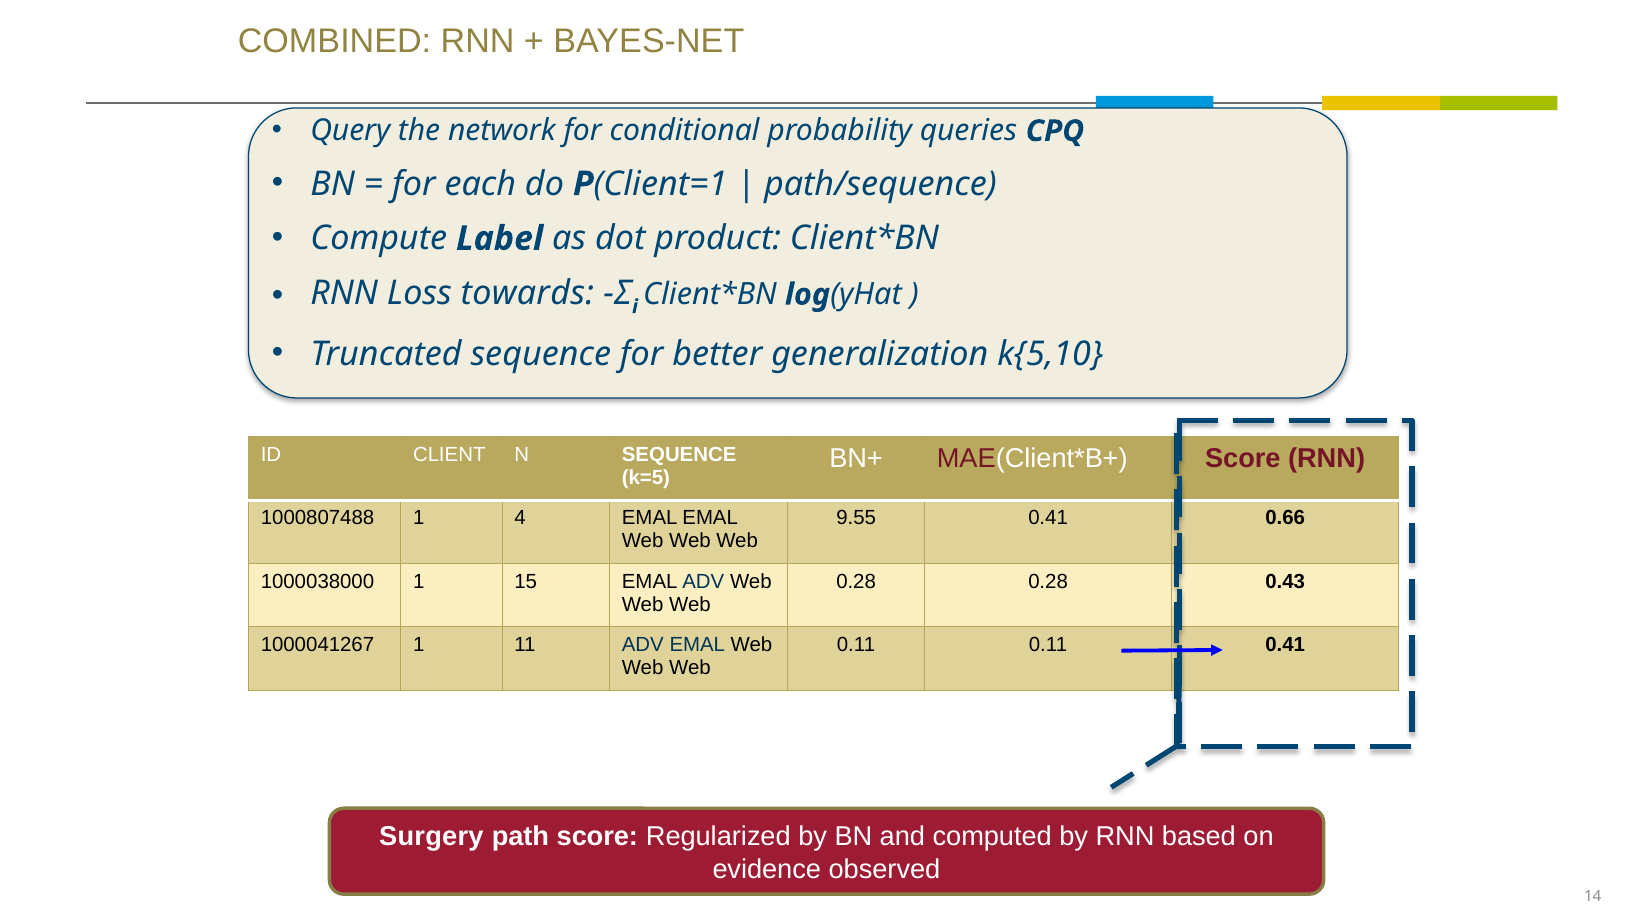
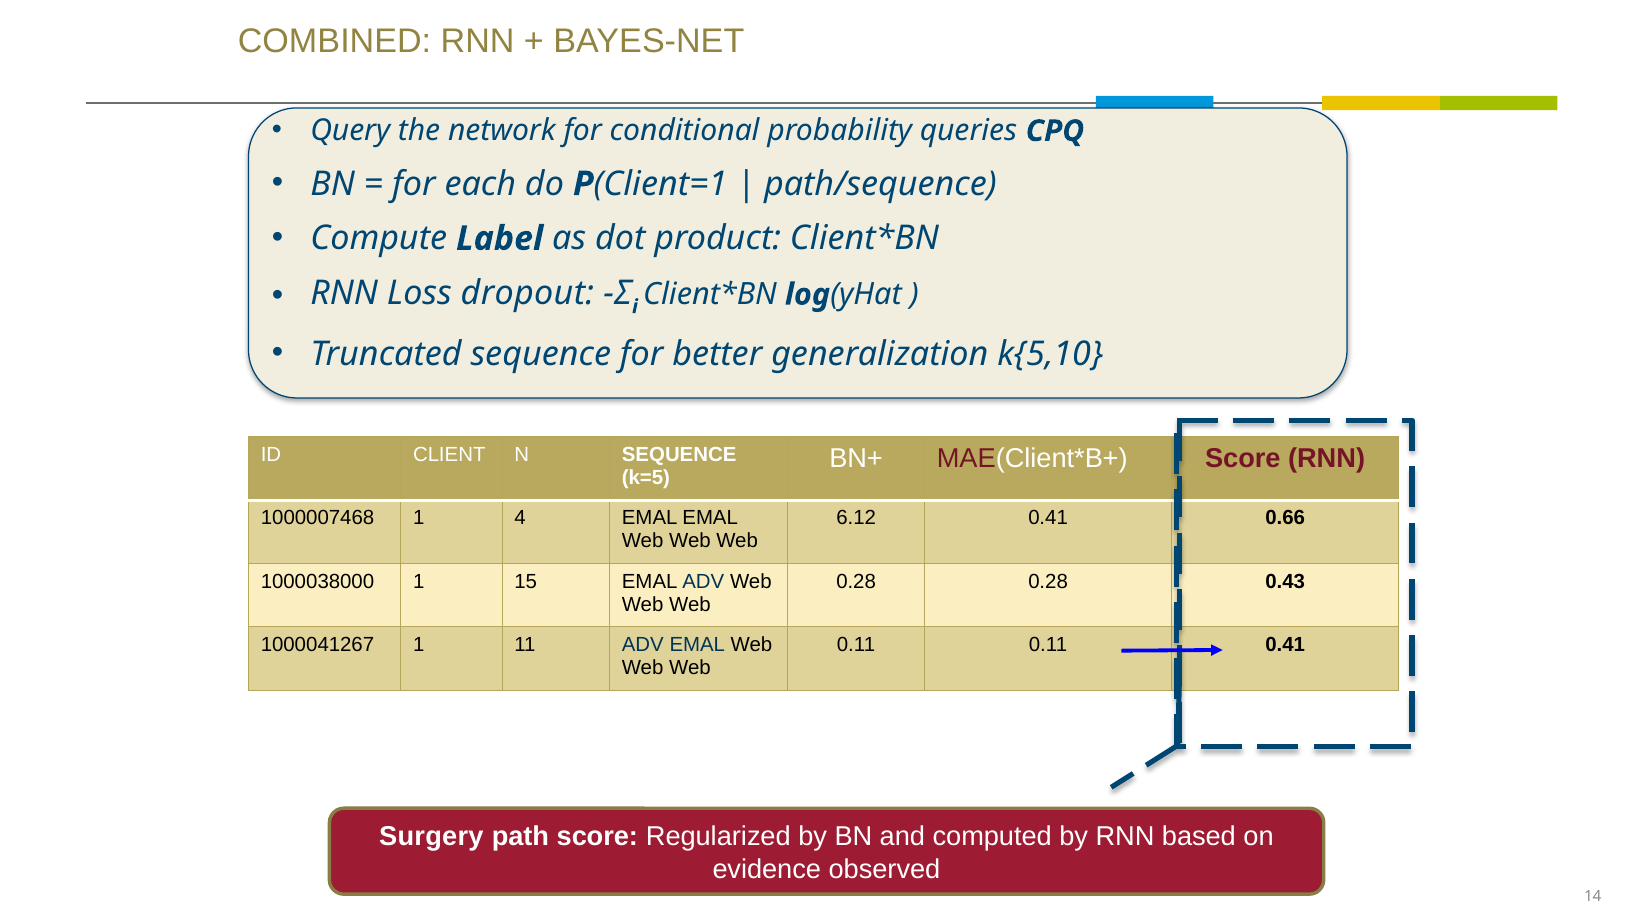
towards: towards -> dropout (527, 293)
1000807488: 1000807488 -> 1000007468 (318, 518)
9.55: 9.55 -> 6.12 (856, 518)
